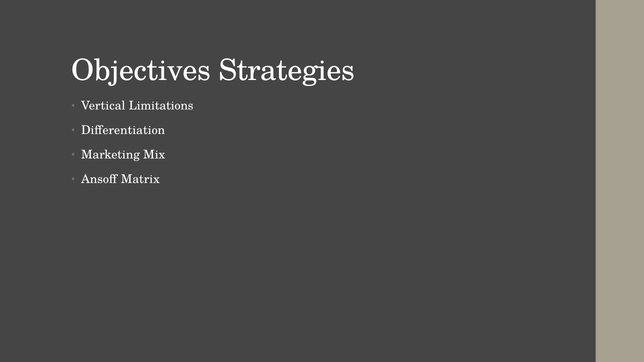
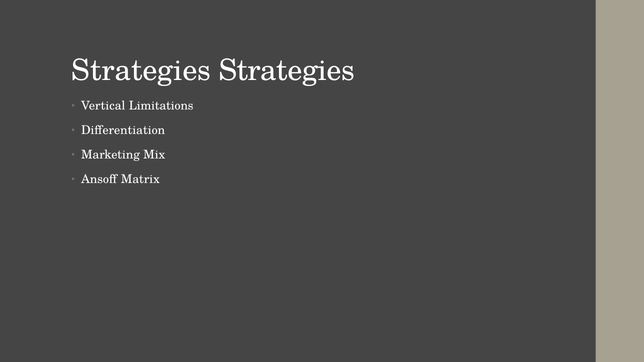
Objectives: Objectives -> Strategies (141, 71)
